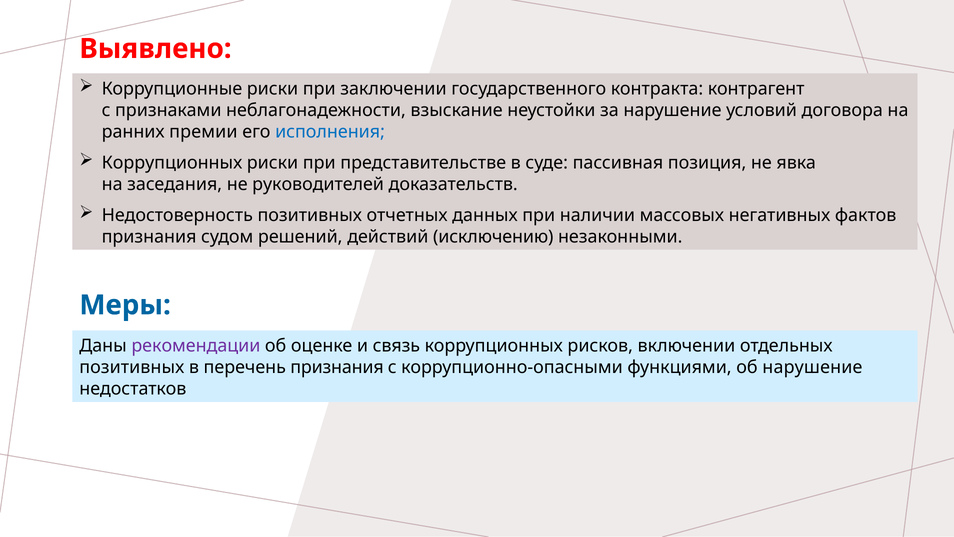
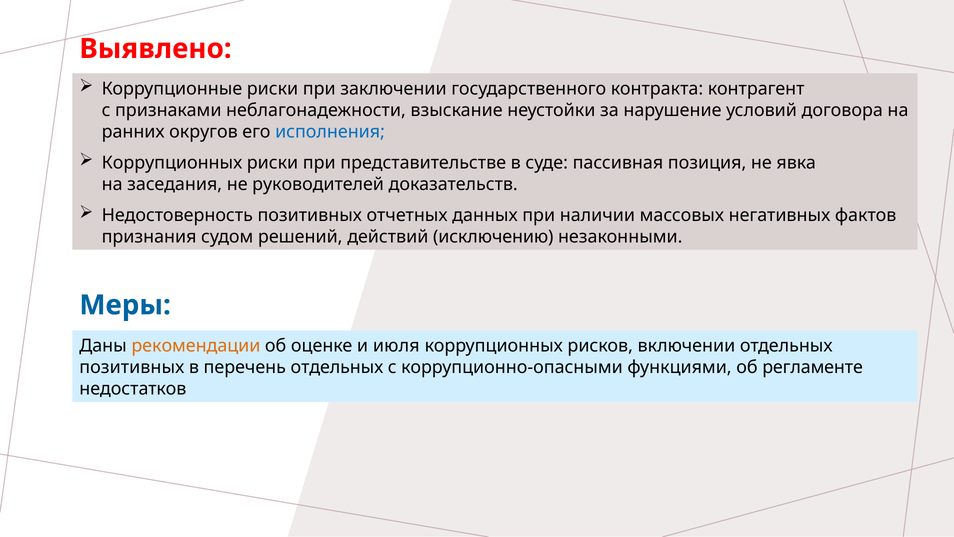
премии: премии -> округов (203, 132)
рекомендации colour: purple -> orange (196, 346)
связь: связь -> июля (396, 346)
перечень признания: признания -> отдельных (337, 367)
об нарушение: нарушение -> регламенте (813, 367)
